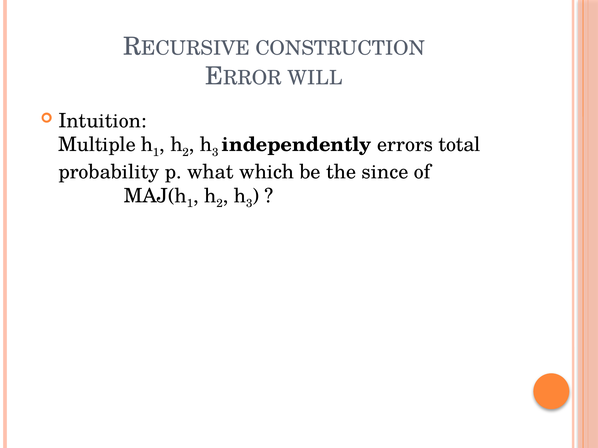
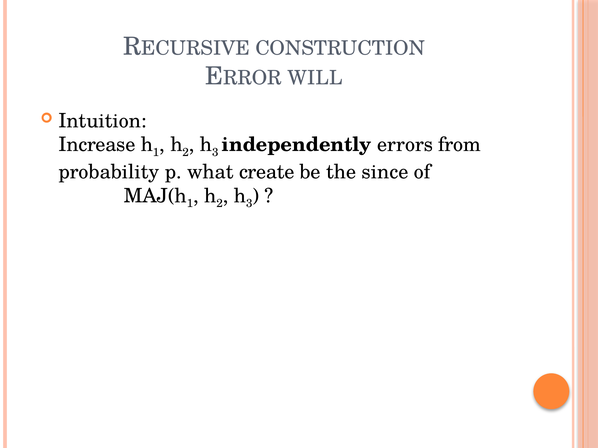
Multiple: Multiple -> Increase (97, 145)
total: total -> from (460, 145)
which: which -> create (267, 172)
